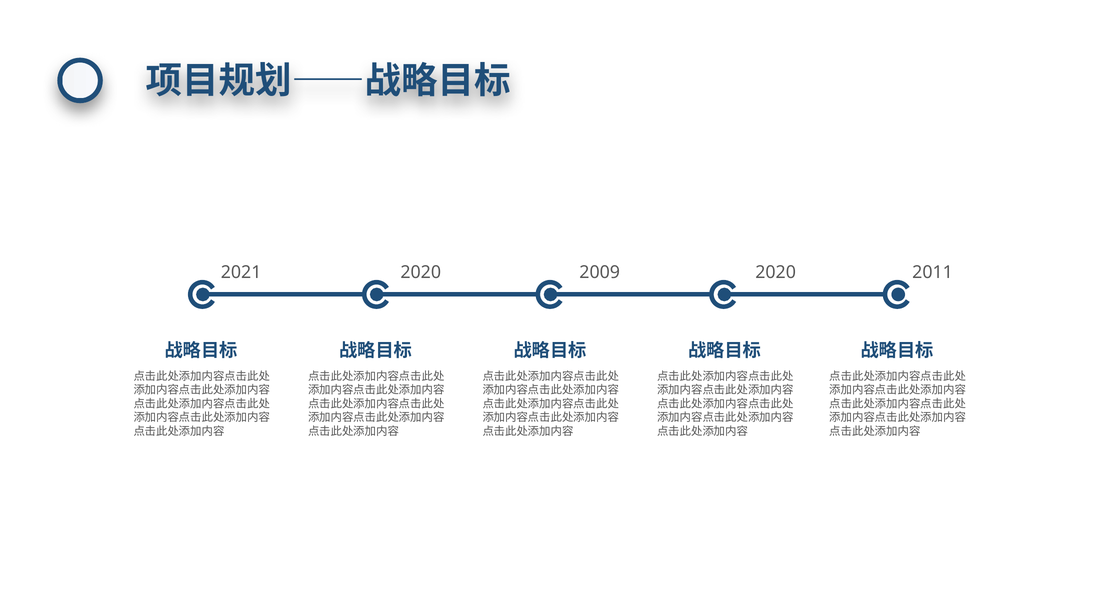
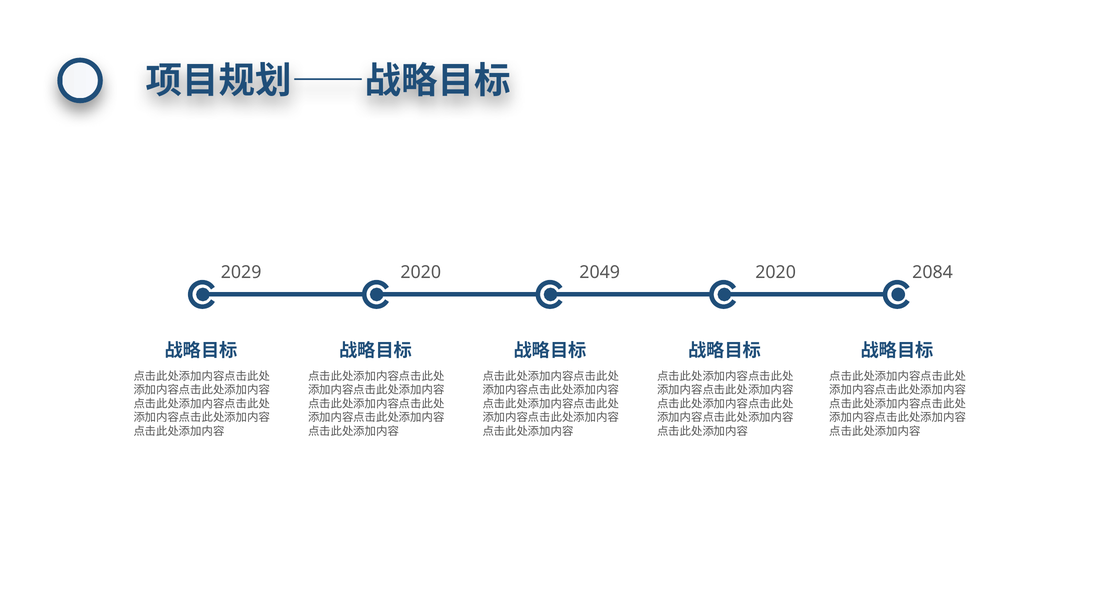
2021: 2021 -> 2029 (241, 272)
2009: 2009 -> 2049 (600, 272)
2011: 2011 -> 2084 (933, 272)
